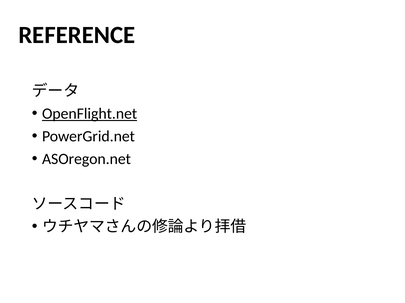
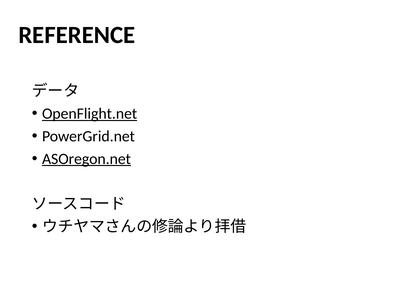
ASOregon.net underline: none -> present (86, 159)
